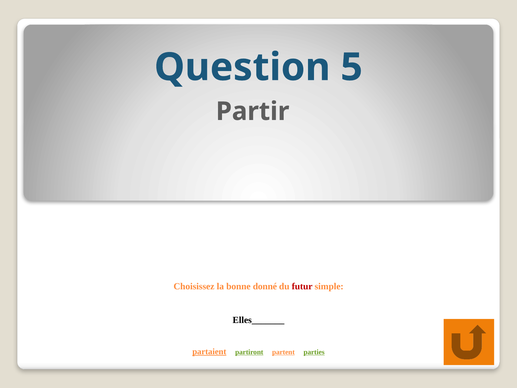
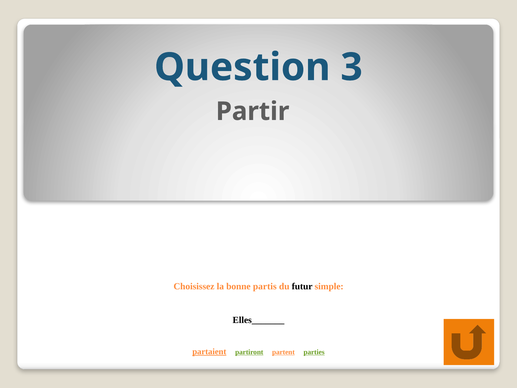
5: 5 -> 3 (352, 67)
donné: donné -> partis (265, 286)
futur colour: red -> black (302, 286)
